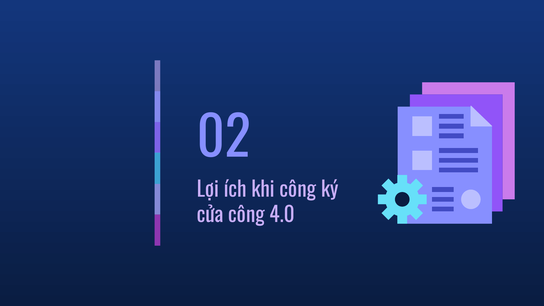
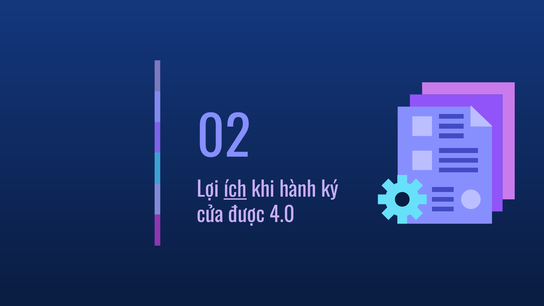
ích underline: none -> present (235, 190)
khi công: công -> hành (298, 190)
cửa công: công -> được (247, 215)
